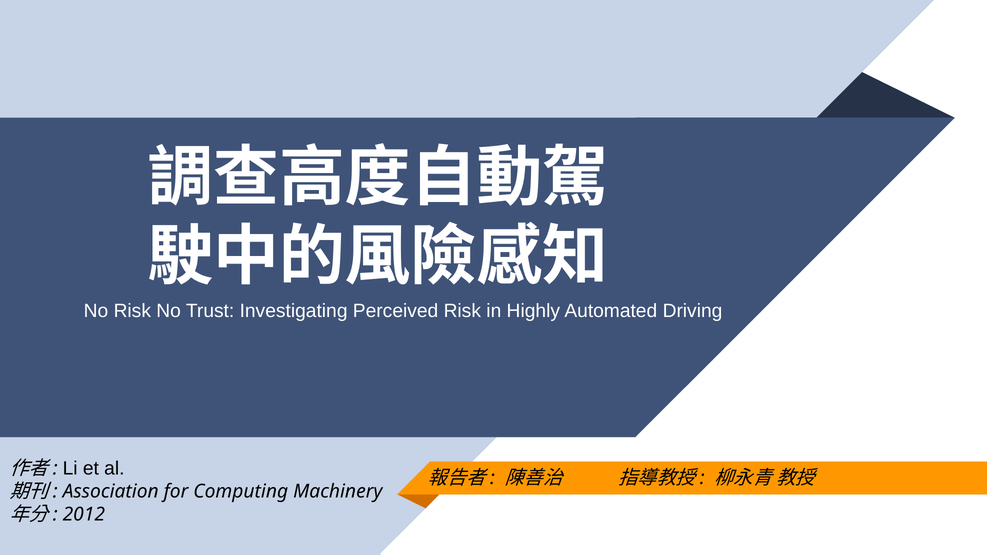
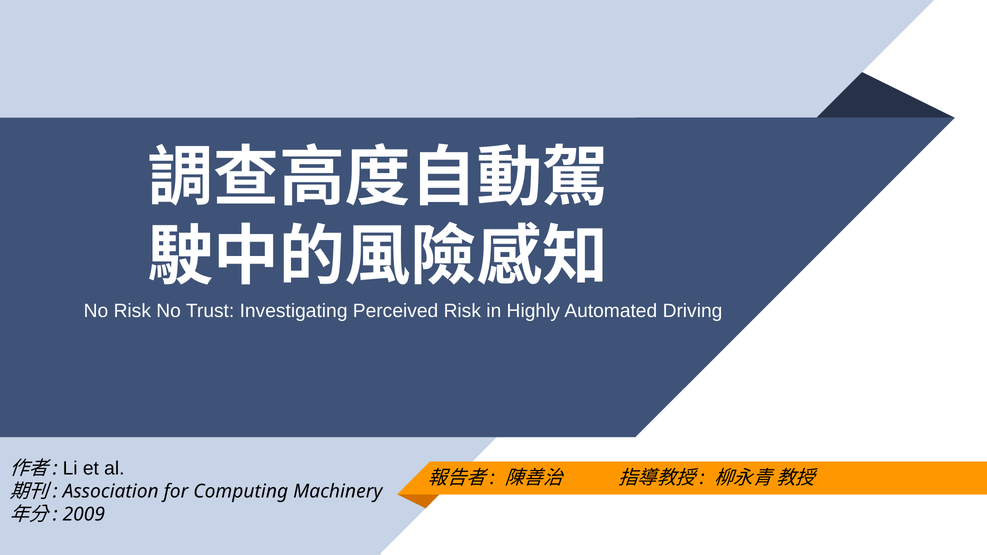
2012: 2012 -> 2009 (84, 515)
